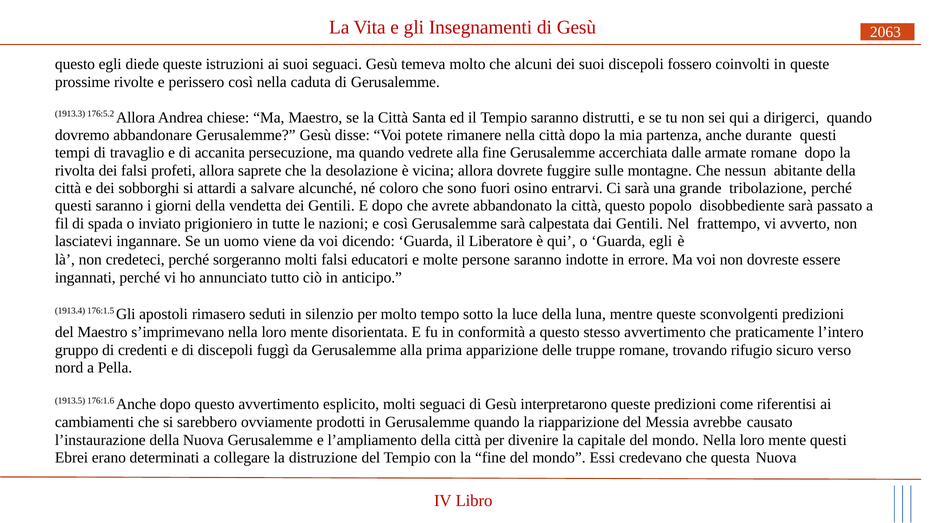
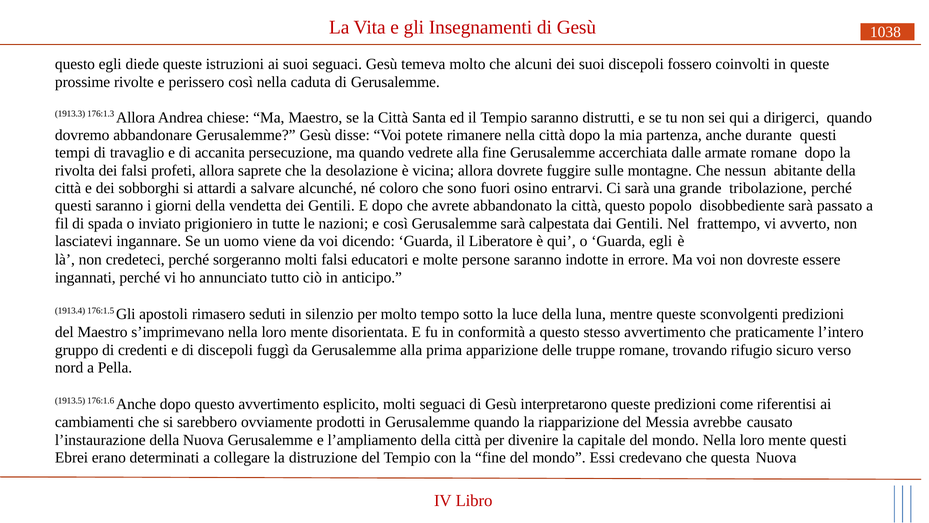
2063: 2063 -> 1038 (885, 32)
176:5.2: 176:5.2 -> 176:1.3 (101, 114)
